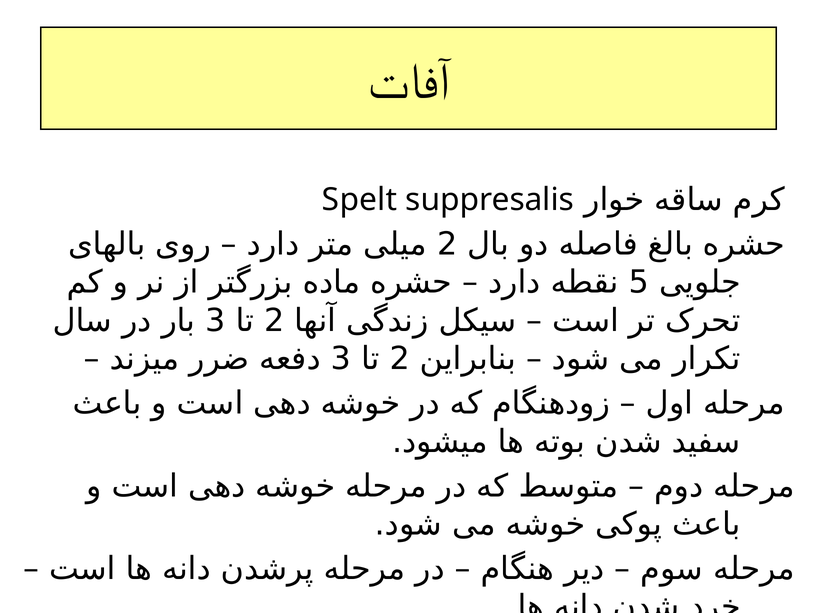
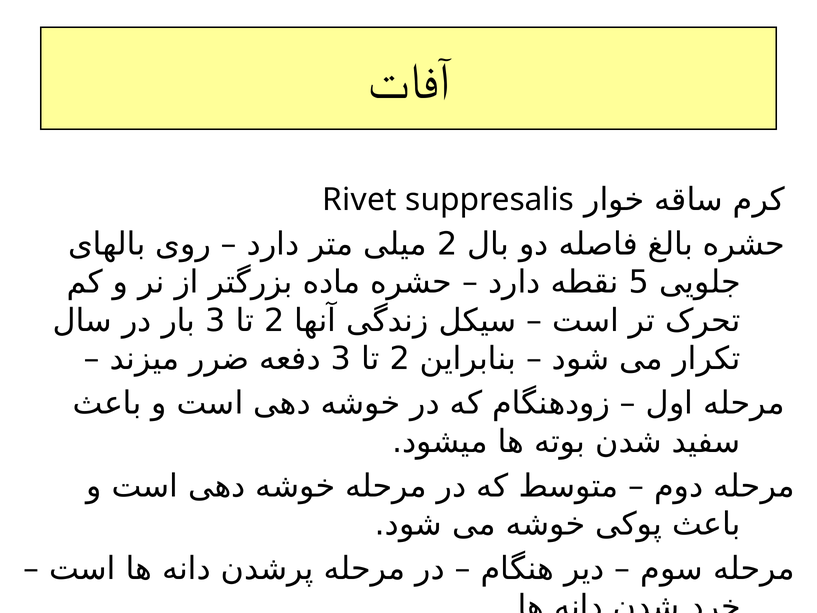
Spelt: Spelt -> Rivet (359, 200)
